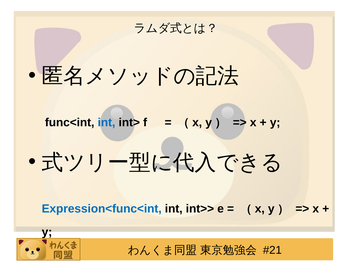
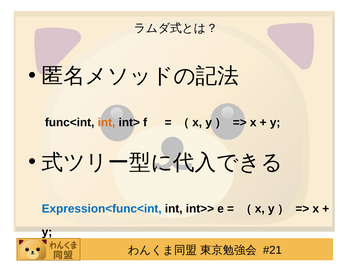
int colour: blue -> orange (106, 123)
